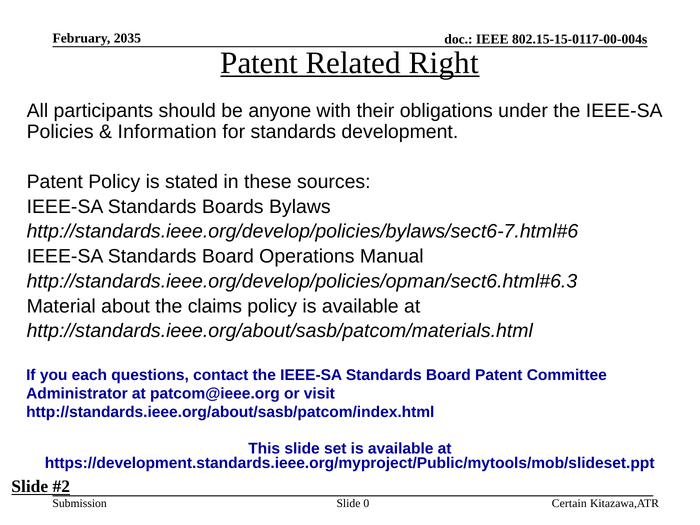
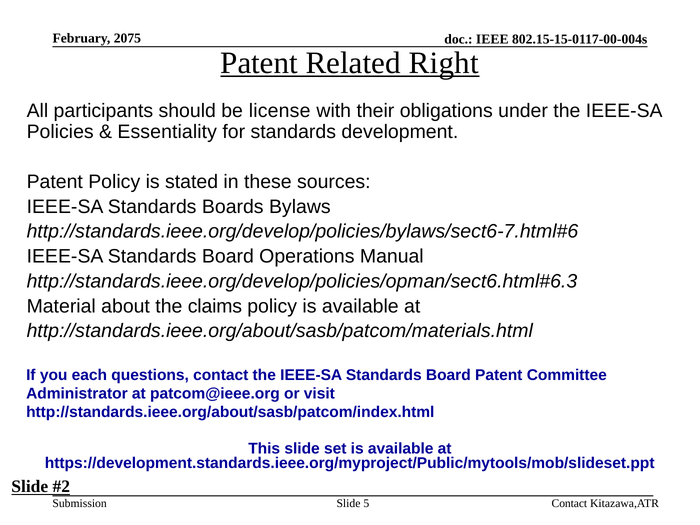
2035: 2035 -> 2075 (127, 38)
anyone: anyone -> license (280, 111)
Information: Information -> Essentiality (167, 132)
Certain: Certain -> Contact (569, 504)
0: 0 -> 5 (366, 504)
